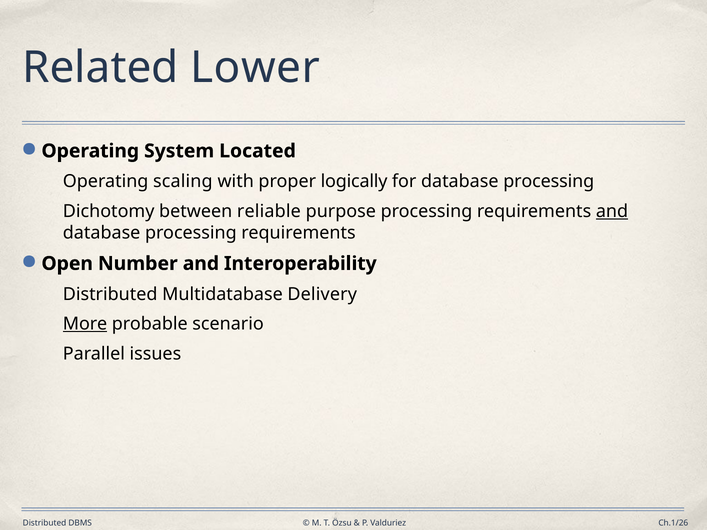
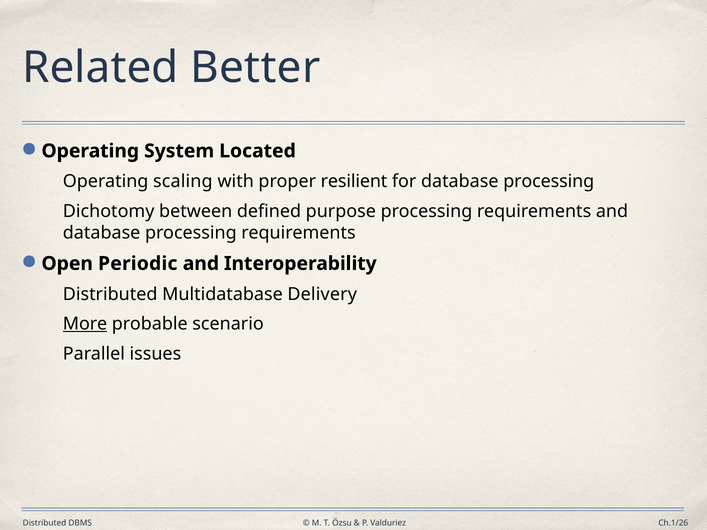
Lower: Lower -> Better (255, 68)
logically: logically -> resilient (354, 182)
reliable: reliable -> defined (269, 211)
and underline: present -> none (612, 211)
Number: Number -> Periodic (138, 264)
